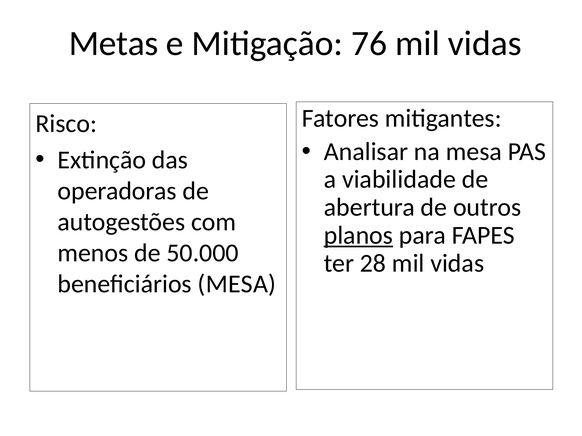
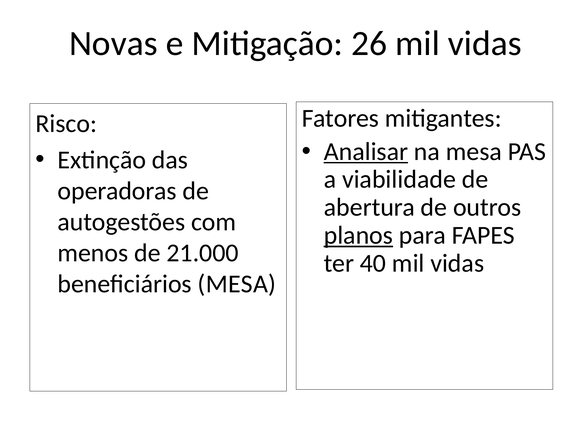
Metas: Metas -> Novas (113, 43)
76: 76 -> 26 (369, 43)
Analisar underline: none -> present (366, 152)
50.000: 50.000 -> 21.000 (203, 253)
28: 28 -> 40 (373, 264)
